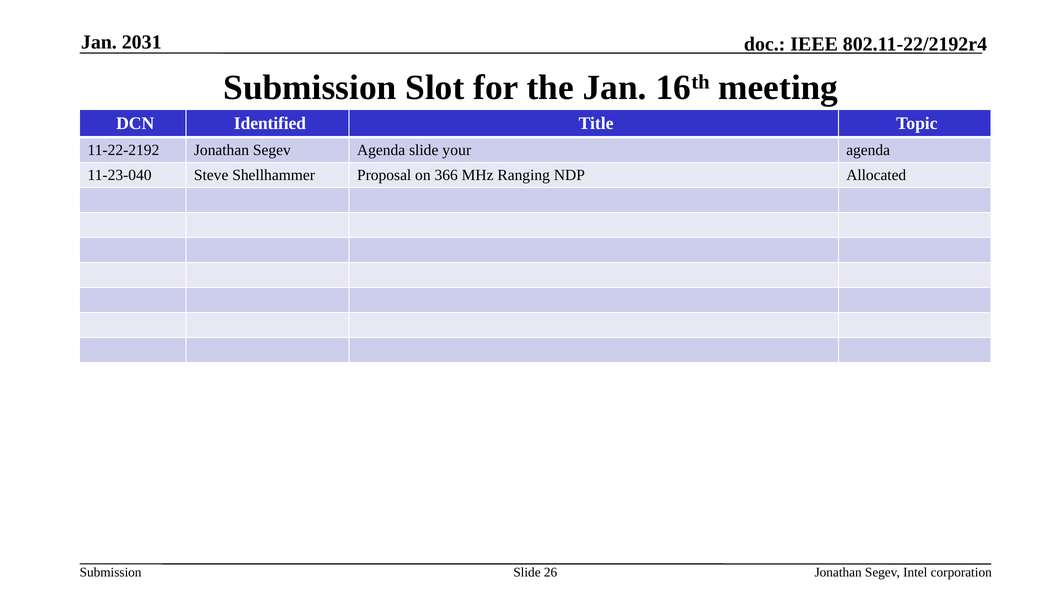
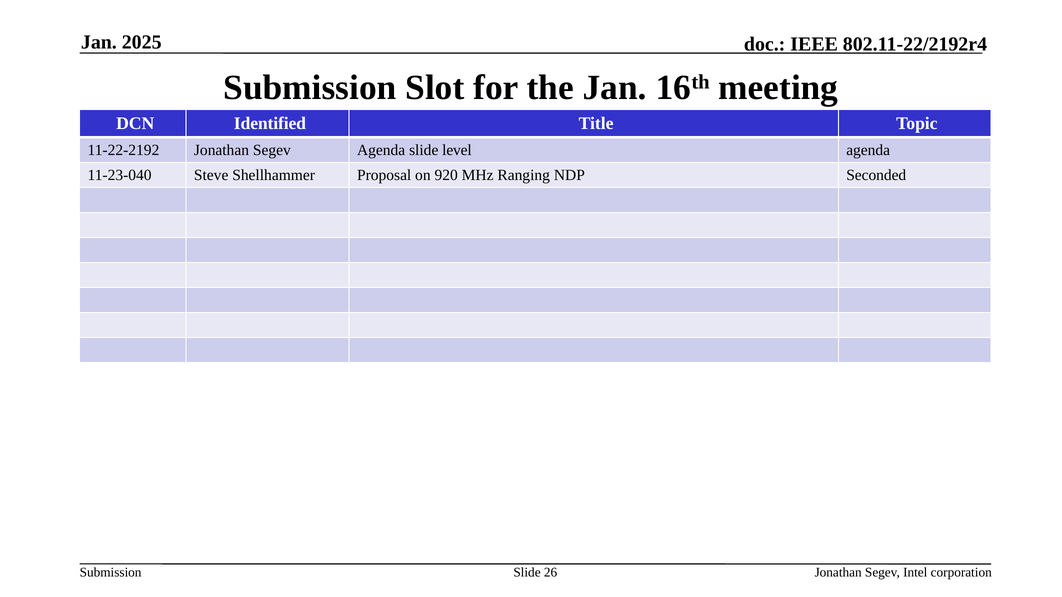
2031: 2031 -> 2025 (142, 42)
your: your -> level (457, 150)
366: 366 -> 920 (446, 175)
Allocated: Allocated -> Seconded (876, 175)
